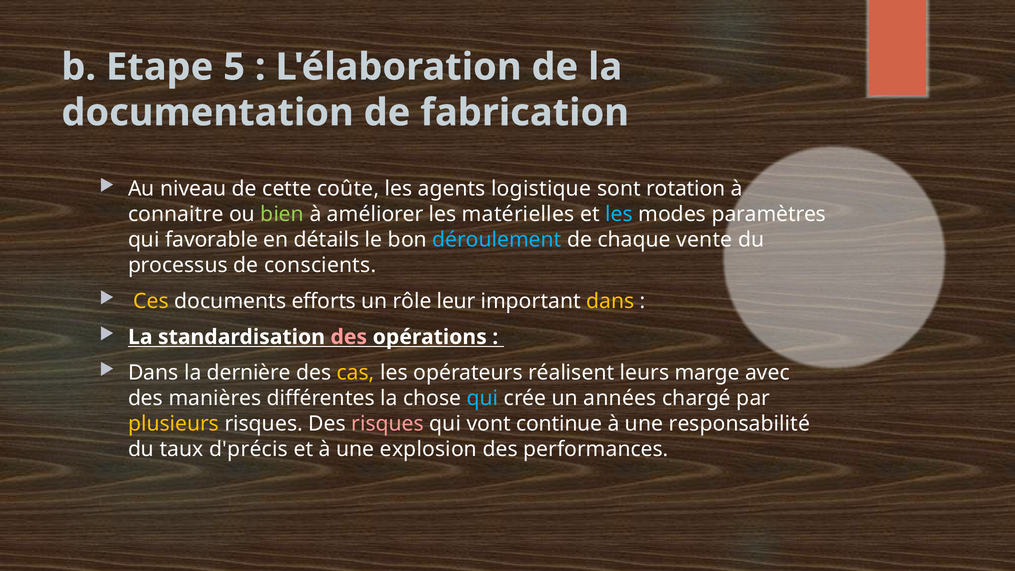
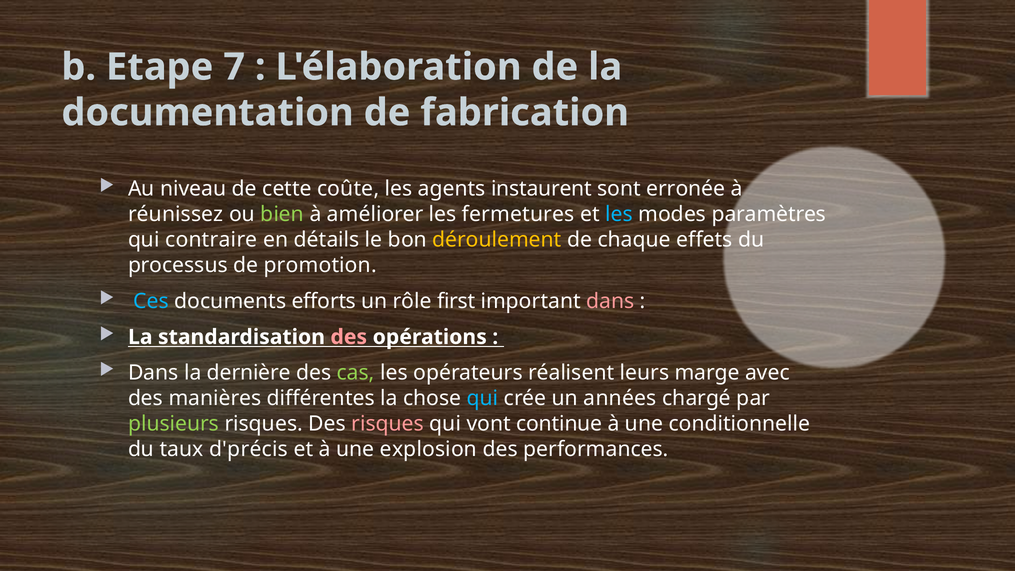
5: 5 -> 7 (234, 67)
logistique: logistique -> instaurent (541, 189)
rotation: rotation -> erronée (686, 189)
connaitre: connaitre -> réunissez (176, 214)
matérielles: matérielles -> fermetures (518, 214)
favorable: favorable -> contraire (211, 240)
déroulement colour: light blue -> yellow (497, 240)
vente: vente -> effets (704, 240)
conscients: conscients -> promotion (320, 265)
Ces colour: yellow -> light blue (151, 301)
leur: leur -> first (456, 301)
dans colour: yellow -> pink (610, 301)
cas colour: yellow -> light green (356, 373)
plusieurs colour: yellow -> light green (174, 424)
responsabilité: responsabilité -> conditionnelle (739, 424)
